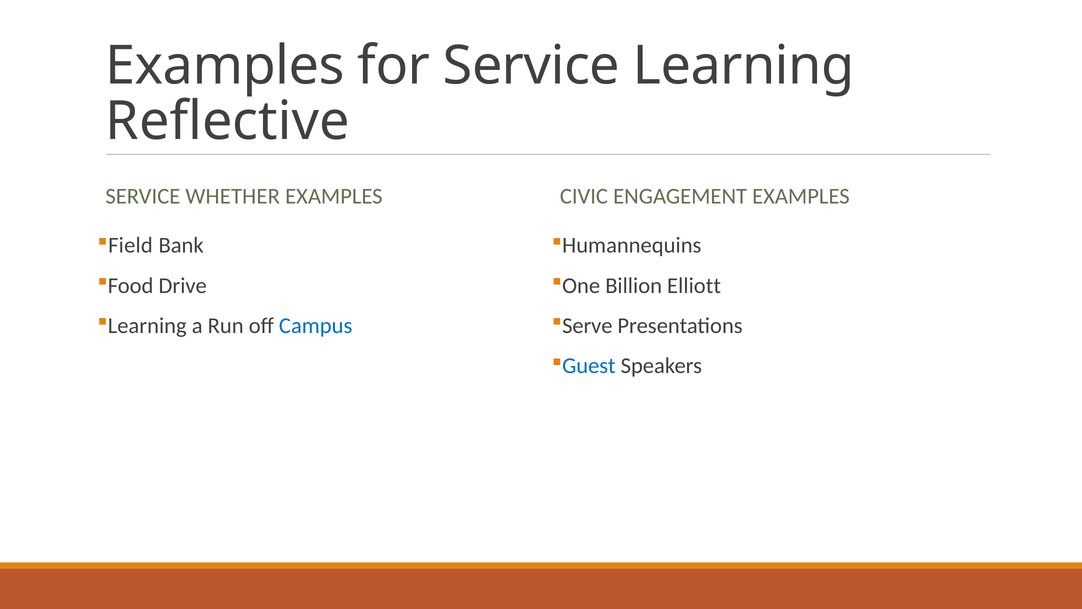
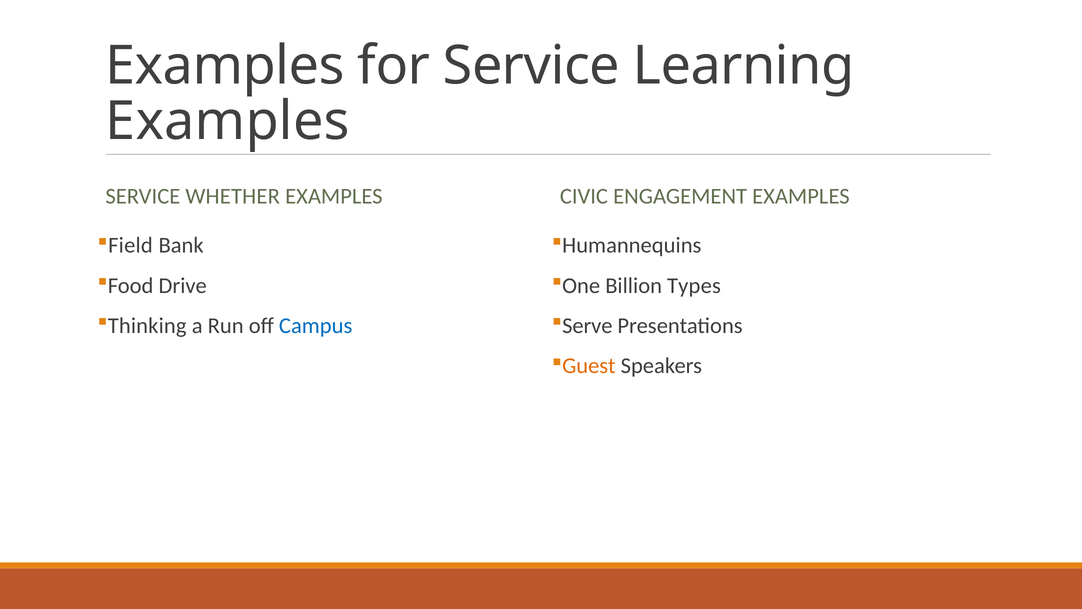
Reflective: Reflective -> Examples (228, 121)
Elliott: Elliott -> Types (694, 285)
Learning: Learning -> Thinking (147, 326)
Guest colour: blue -> orange (589, 366)
